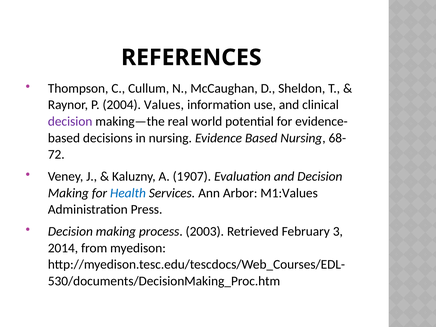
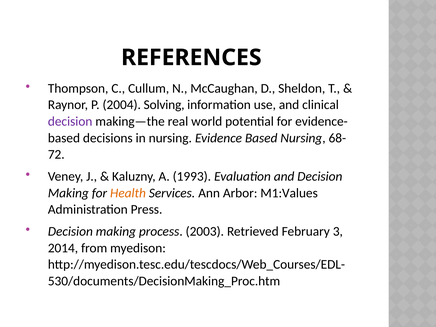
Values: Values -> Solving (164, 105)
1907: 1907 -> 1993 (192, 176)
Health colour: blue -> orange (128, 193)
